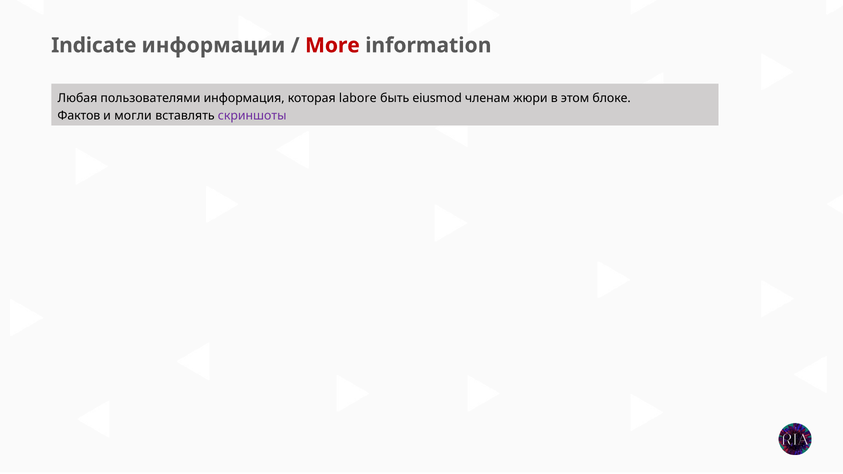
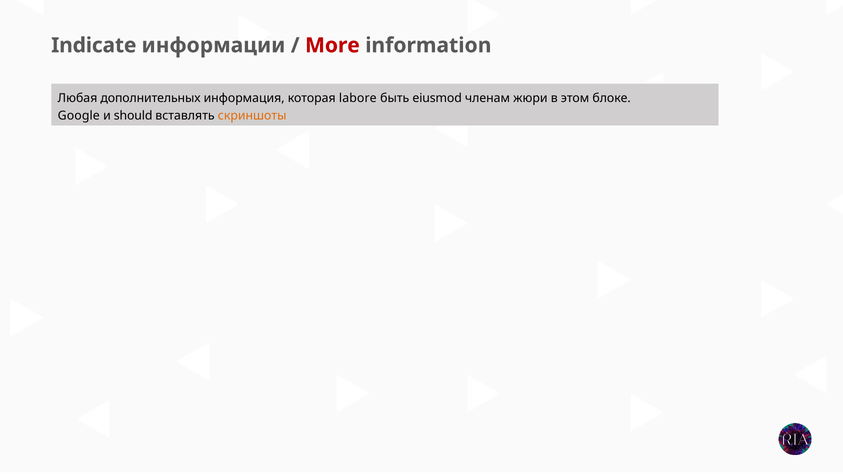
пользователями: пользователями -> дополнительных (151, 98)
Фактов: Фактов -> Google (79, 116)
могли: могли -> should (133, 116)
скриншоты colour: purple -> orange (252, 116)
